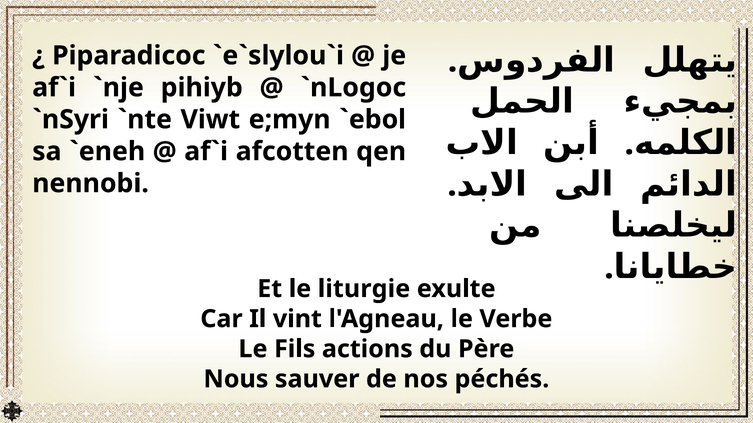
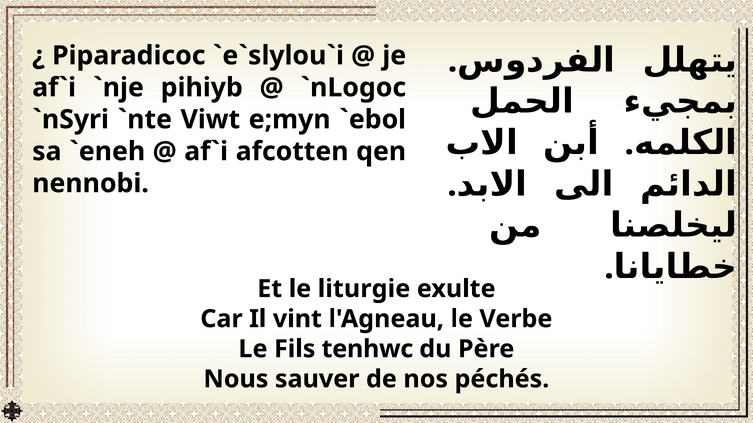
actions: actions -> tenhwc (367, 349)
